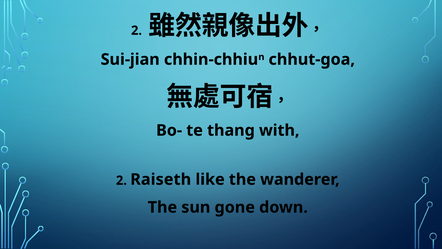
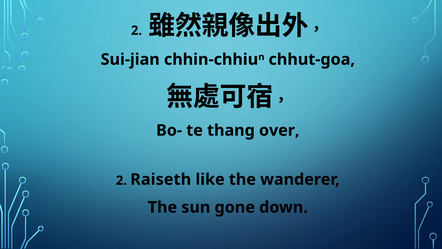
with: with -> over (279, 130)
